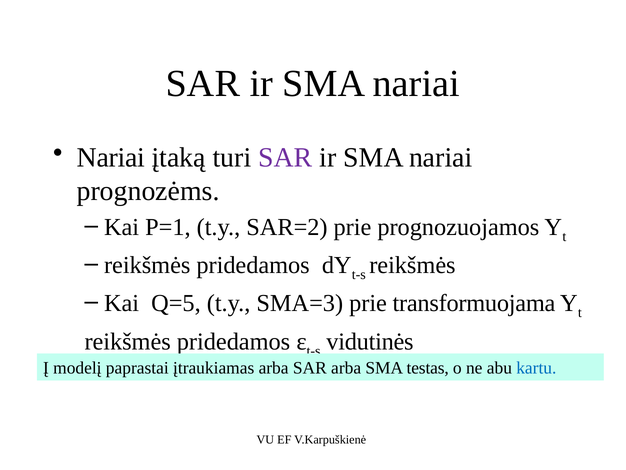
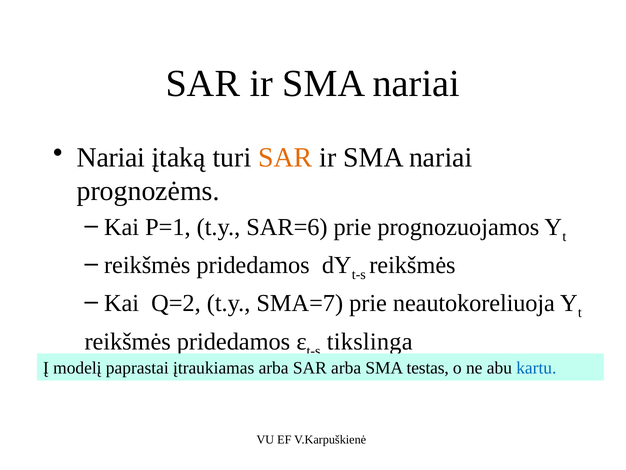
SAR colour: purple -> orange (285, 157)
SAR=2: SAR=2 -> SAR=6 (287, 227)
Q=5: Q=5 -> Q=2 (176, 303)
SMA=3: SMA=3 -> SMA=7 (300, 303)
transformuojama: transformuojama -> neautokoreliuoja (474, 303)
vidutinės: vidutinės -> tikslinga (370, 341)
